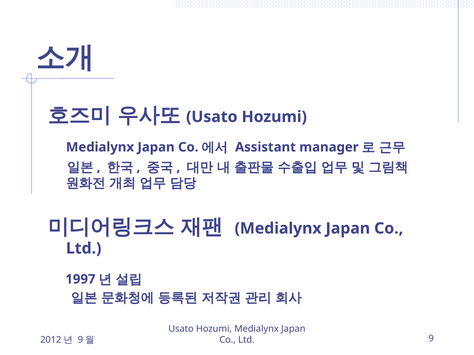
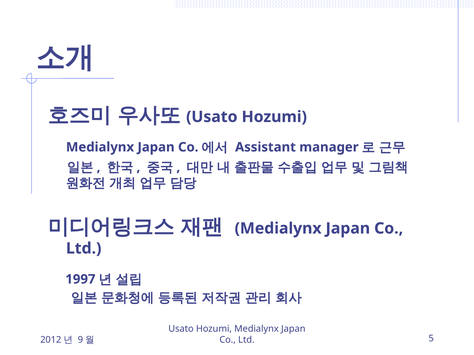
9: 9 -> 5 (431, 339)
